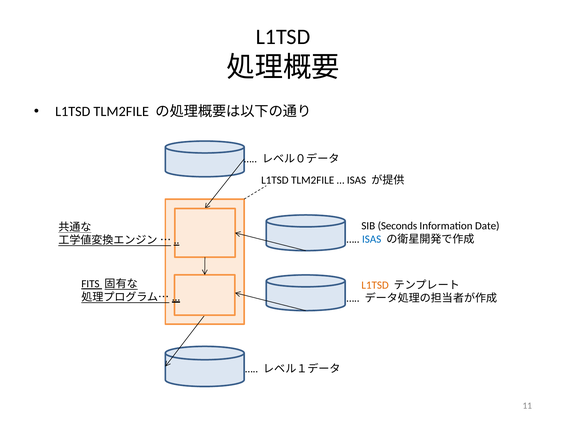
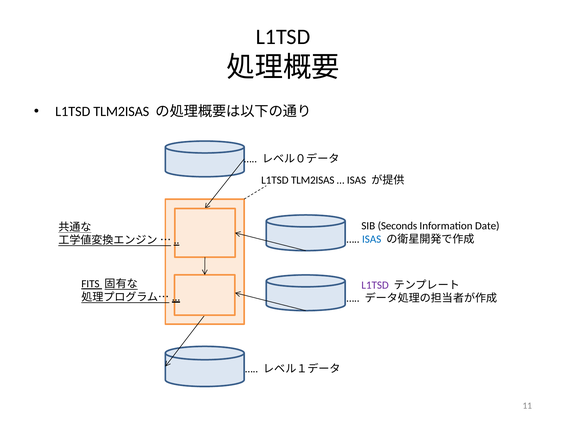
TLM2FILE: TLM2FILE -> TLM2ISAS (121, 111)
TLM2FILE: TLM2FILE -> TLM2ISAS (313, 180)
L1TSD colour: orange -> purple (375, 285)
